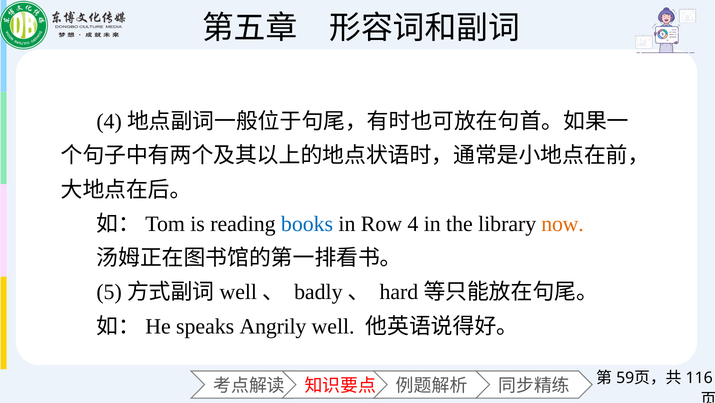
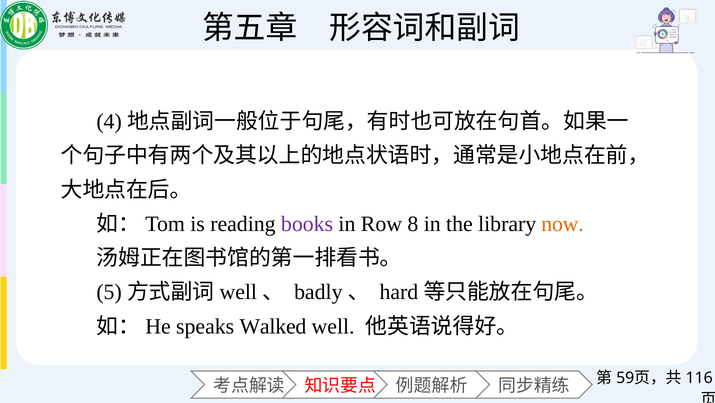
books colour: blue -> purple (307, 224)
4: 4 -> 8 (413, 224)
Angrily: Angrily -> Walked (273, 326)
